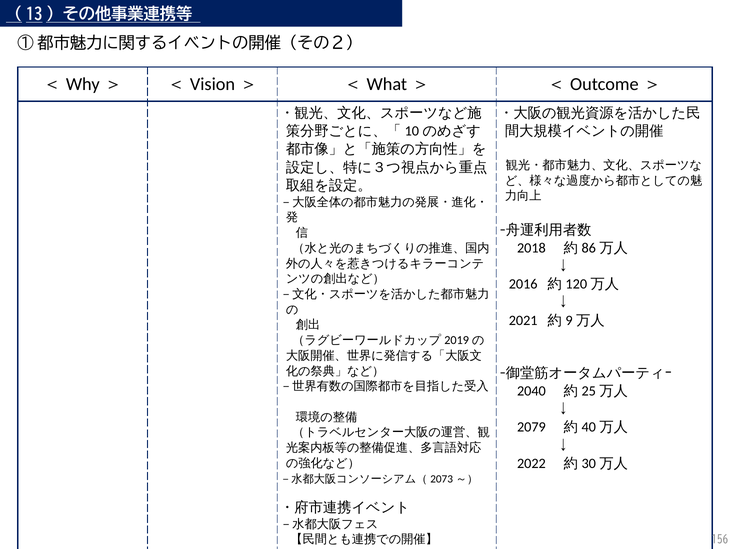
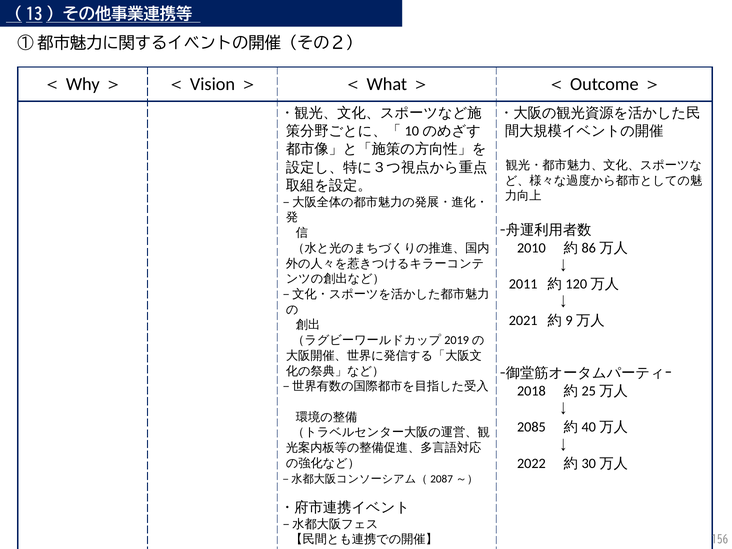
2018: 2018 -> 2010 (531, 248)
2016: 2016 -> 2011 (523, 284)
2040: 2040 -> 2018 (531, 391)
2079: 2079 -> 2085 (531, 427)
2073: 2073 -> 2087 (442, 479)
